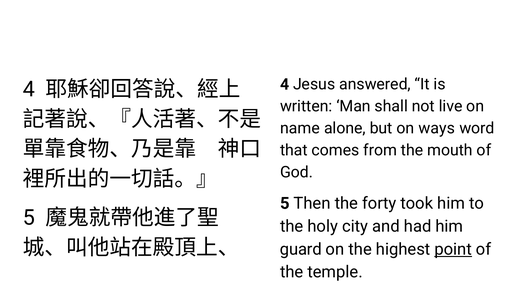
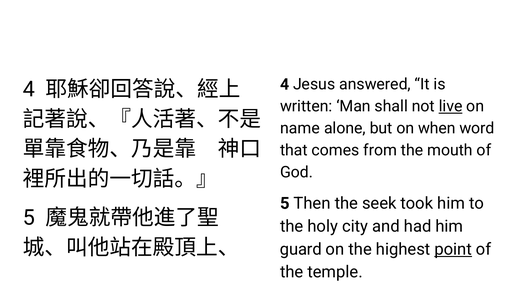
live underline: none -> present (451, 106)
ways: ways -> when (437, 128)
forty: forty -> seek (379, 203)
